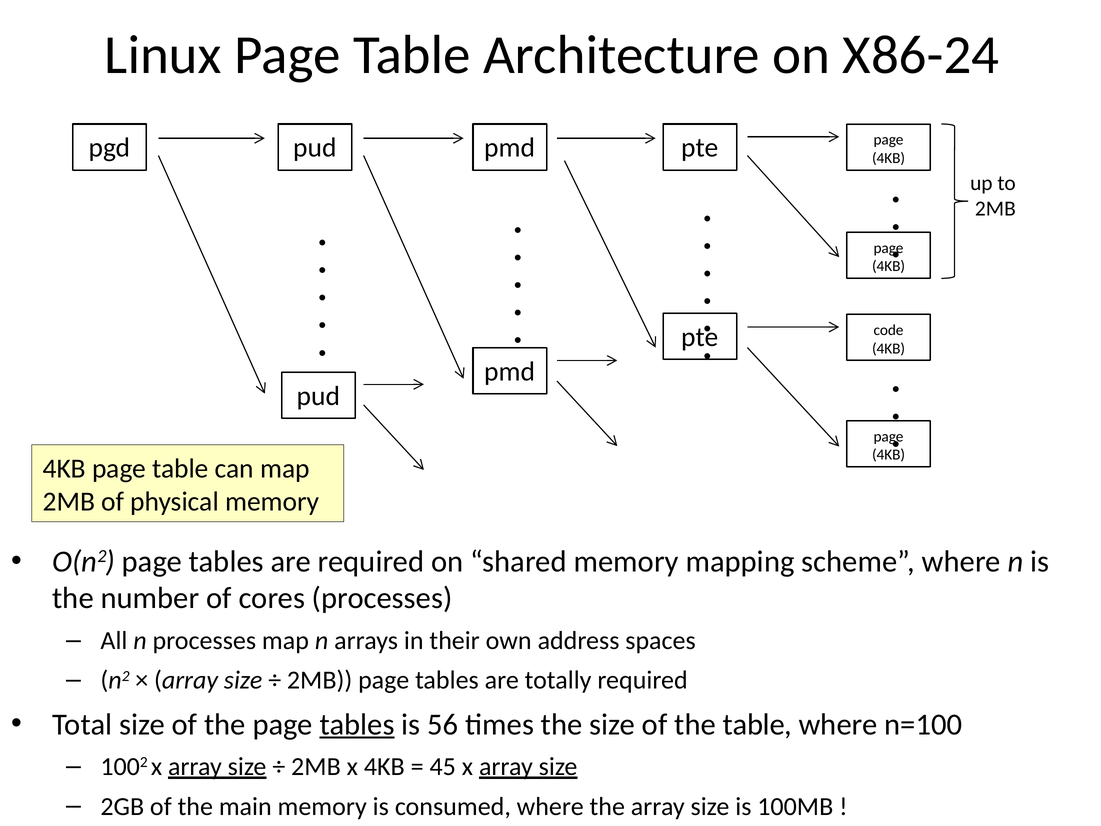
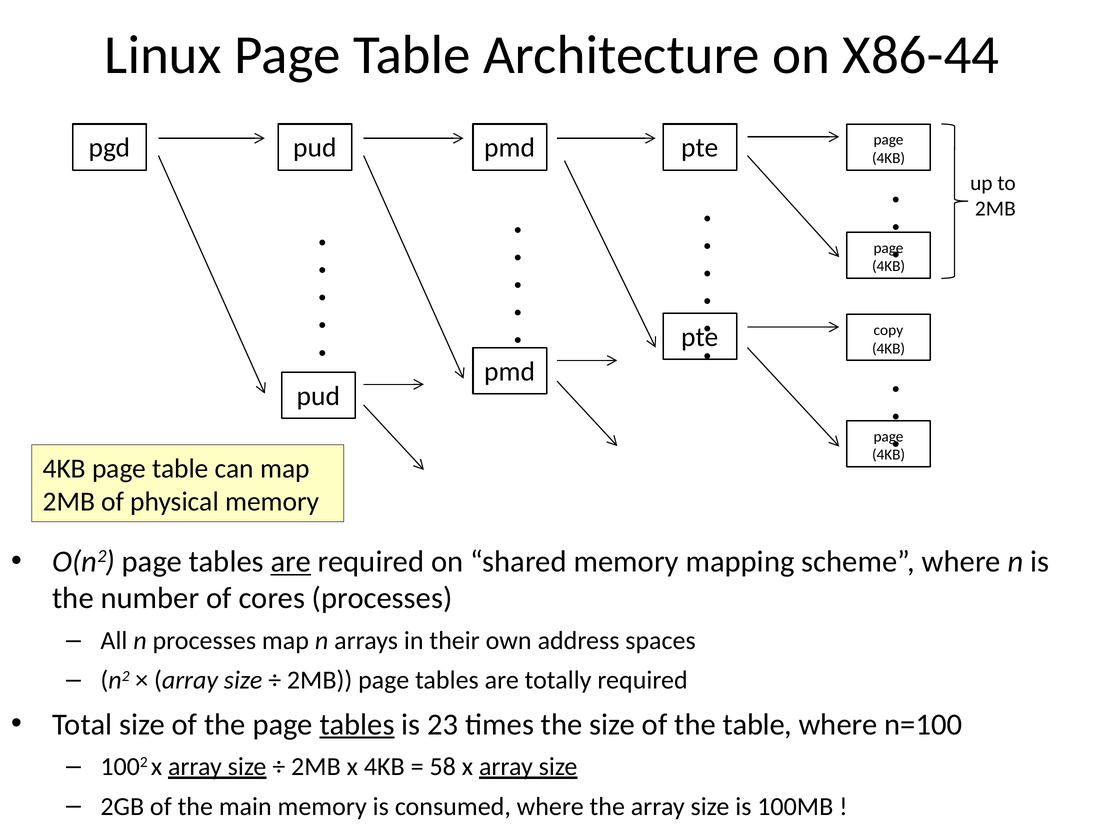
X86-24: X86-24 -> X86-44 (921, 55)
code: code -> copy (888, 330)
are underline: none -> present (291, 561)
56: 56 -> 23 (443, 724)
45: 45 -> 58 (443, 766)
